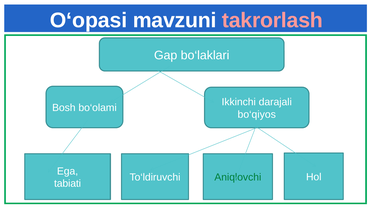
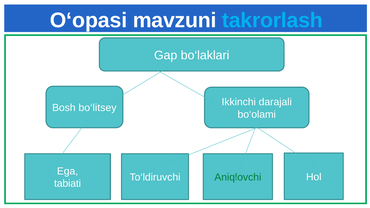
takrorlash colour: pink -> light blue (272, 20)
bo‘olami: bo‘olami -> bo‘litsey (98, 108)
bo‘qiyos: bo‘qiyos -> bo‘olami (257, 114)
